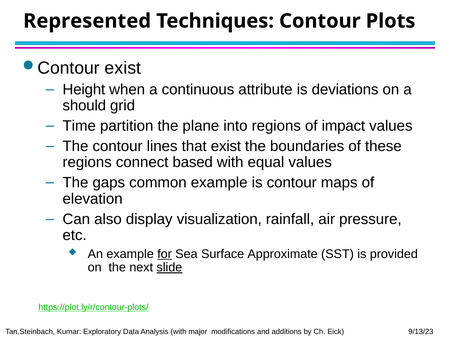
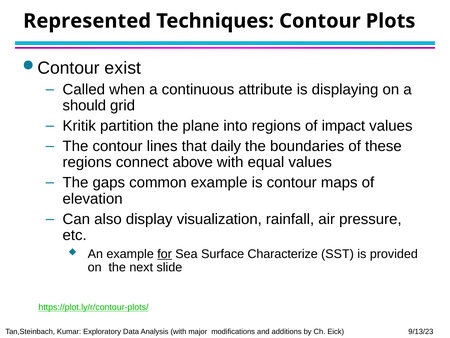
Height: Height -> Called (84, 89)
deviations: deviations -> displaying (345, 89)
Time: Time -> Kritik (79, 126)
that exist: exist -> daily (226, 146)
based: based -> above (193, 162)
Approximate: Approximate -> Characterize (283, 254)
slide underline: present -> none (169, 267)
